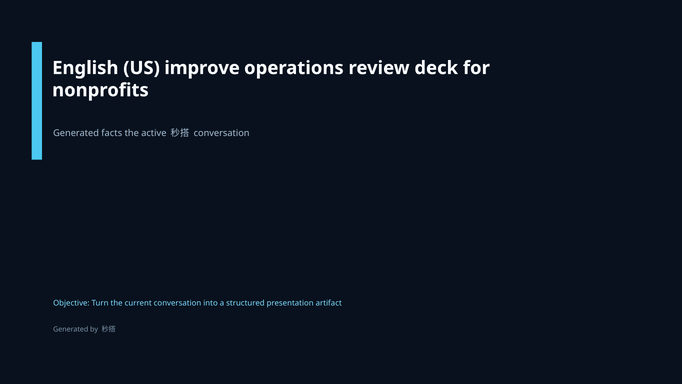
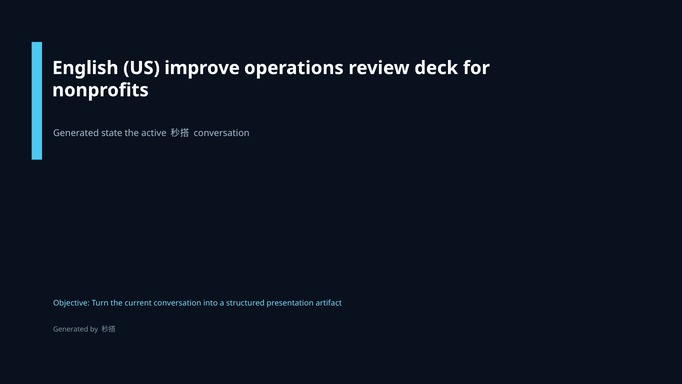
facts: facts -> state (112, 133)
